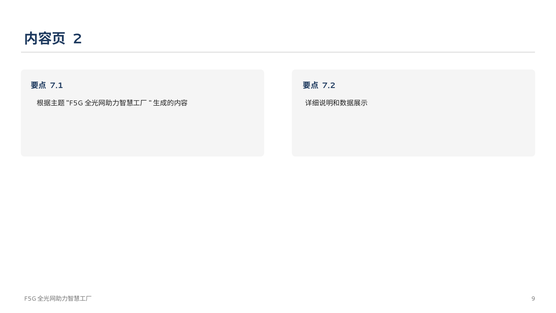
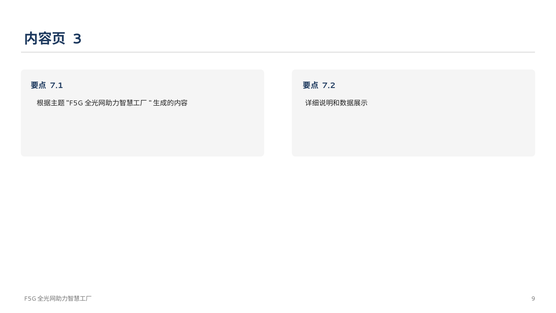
2: 2 -> 3 (77, 39)
